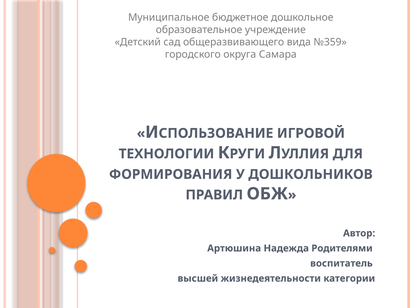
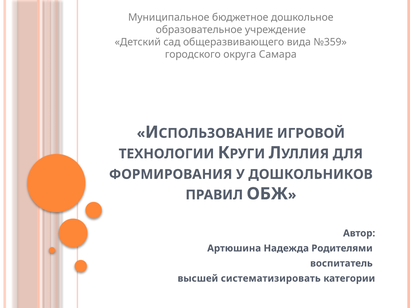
жизнедеятельности: жизнедеятельности -> систематизировать (271, 278)
